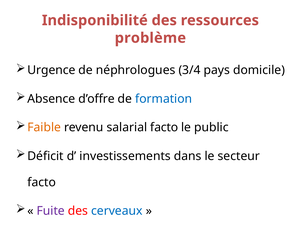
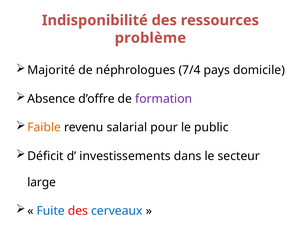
Urgence: Urgence -> Majorité (51, 70)
3/4: 3/4 -> 7/4 (190, 70)
formation colour: blue -> purple (164, 99)
salarial facto: facto -> pour (164, 127)
facto: facto -> large (42, 182)
Fuite colour: purple -> blue (51, 211)
